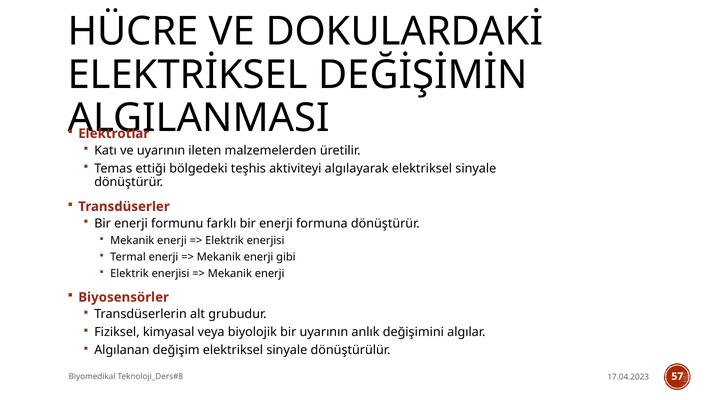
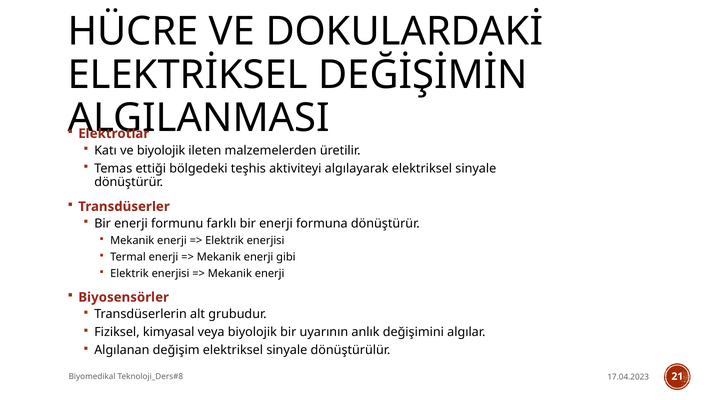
ve uyarının: uyarının -> biyolojik (161, 150)
57: 57 -> 21 (677, 376)
